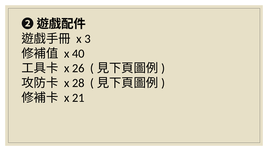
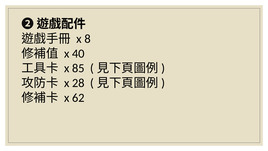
3: 3 -> 8 (88, 39)
26: 26 -> 85 (78, 68)
21: 21 -> 62 (78, 98)
